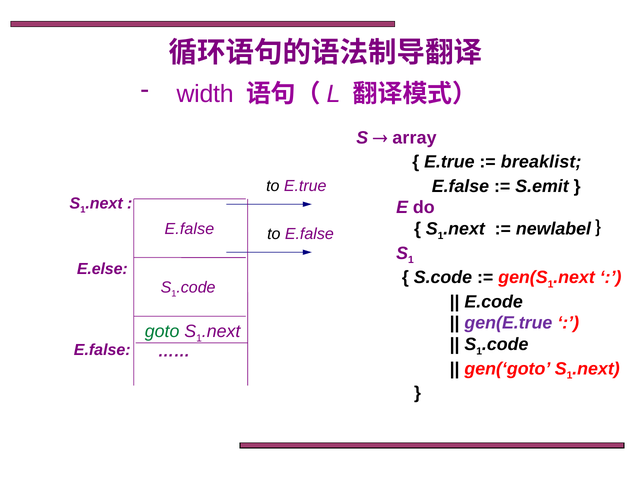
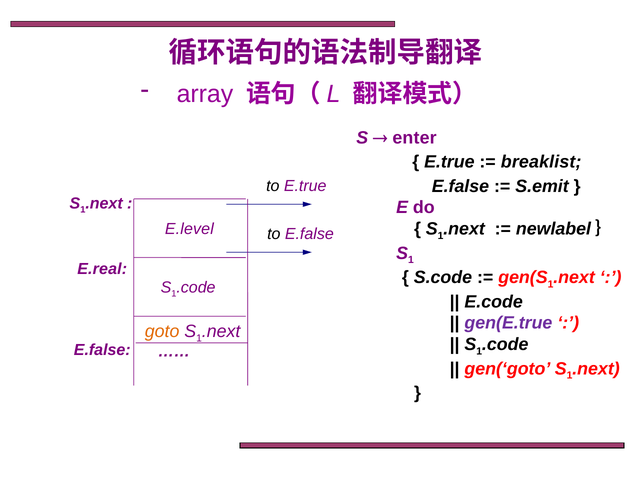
width: width -> array (205, 94)
array: array -> enter (415, 138)
E.false: E.false -> E.level (189, 229)
E.else: E.else -> E.real (102, 269)
goto colour: green -> orange (162, 331)
